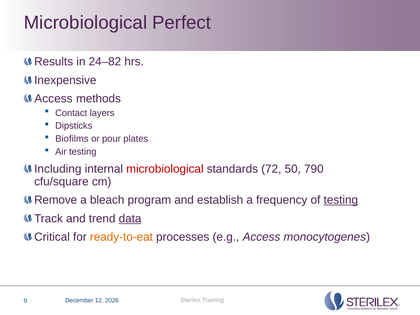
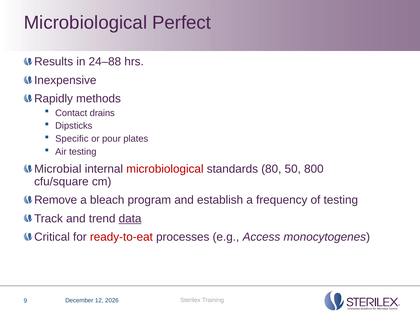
24–82: 24–82 -> 24–88 (105, 62)
Access: Access -> Rapidly (54, 99)
layers: layers -> drains (102, 113)
Biofilms: Biofilms -> Specific (72, 139)
Including: Including -> Microbial (58, 169)
72: 72 -> 80 (271, 169)
790: 790 -> 800 (314, 169)
testing underline: present -> none (341, 200)
ready-to-eat colour: orange -> red (121, 237)
